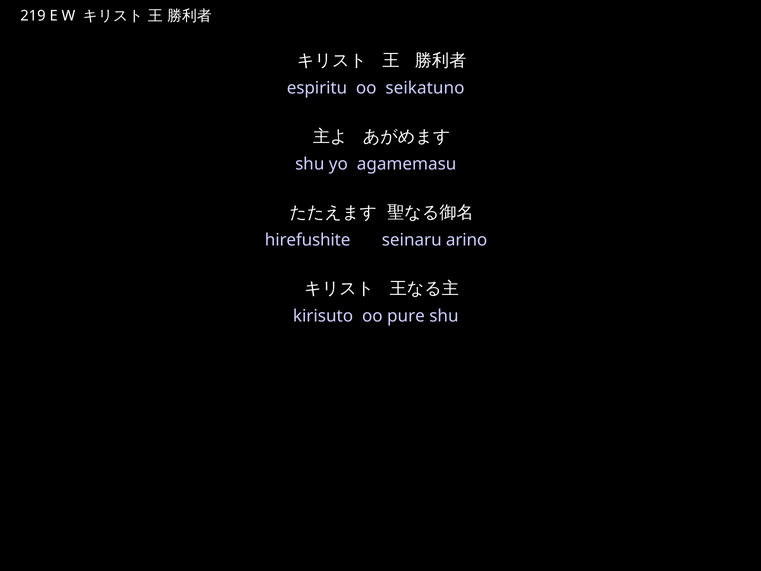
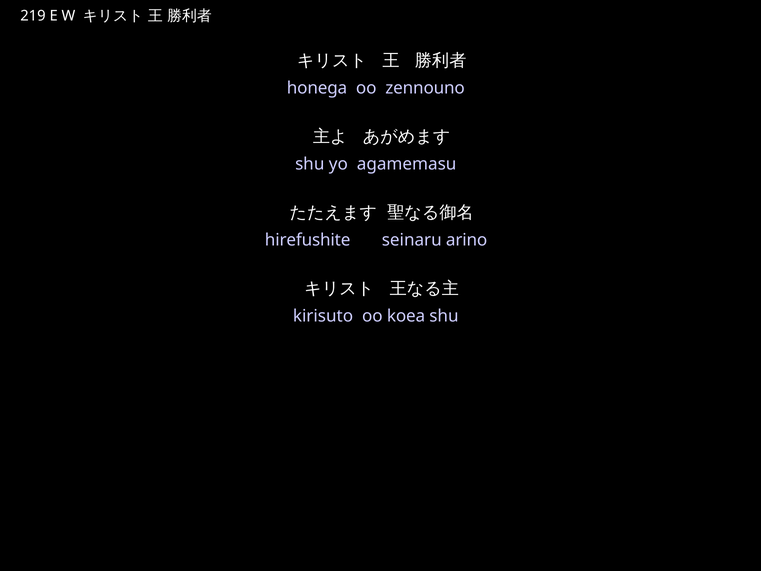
espiritu: espiritu -> honega (317, 88)
seikatuno: seikatuno -> zennouno (425, 88)
pure: pure -> koea (406, 316)
